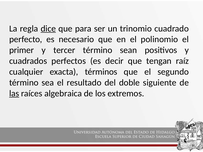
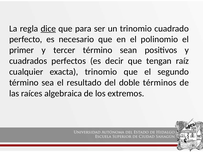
exacta términos: términos -> trinomio (101, 72)
siguiente: siguiente -> términos (160, 83)
las underline: present -> none (14, 94)
